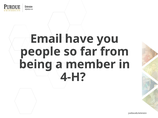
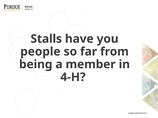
Email: Email -> Stalls (46, 39)
